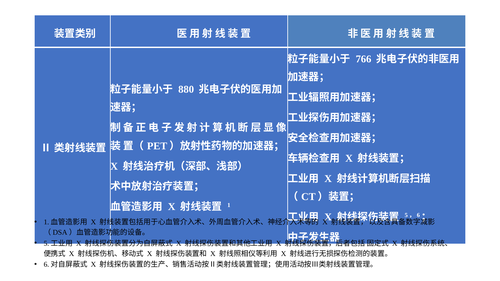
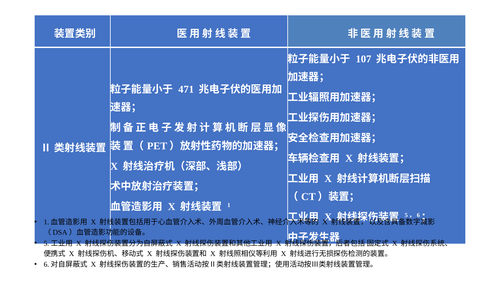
766: 766 -> 107 (364, 59)
880: 880 -> 471 (186, 89)
